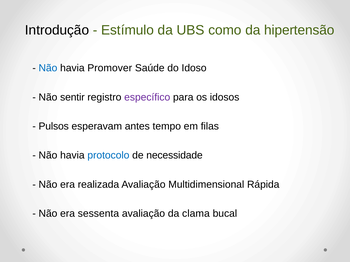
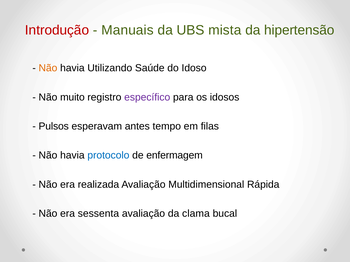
Introdução colour: black -> red (57, 30)
Estímulo: Estímulo -> Manuais (128, 30)
como: como -> mista (225, 30)
Não colour: blue -> orange (48, 68)
Promover: Promover -> Utilizando (110, 68)
sentir: sentir -> muito (72, 97)
necessidade: necessidade -> enfermagem (175, 156)
